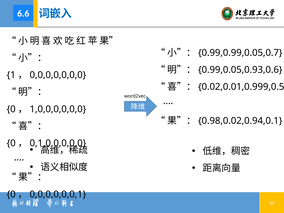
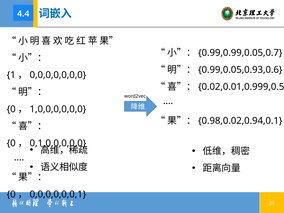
6.6: 6.6 -> 4.4 (23, 14)
